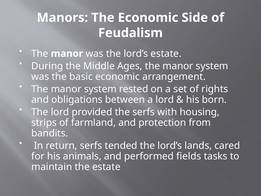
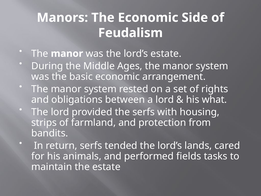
born: born -> what (214, 100)
